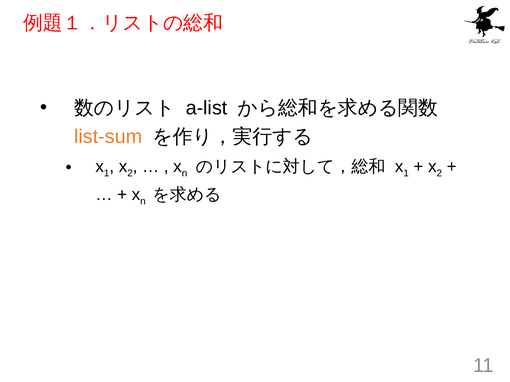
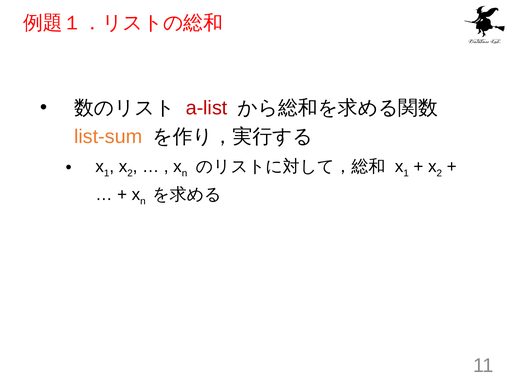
a-list colour: black -> red (207, 108)
